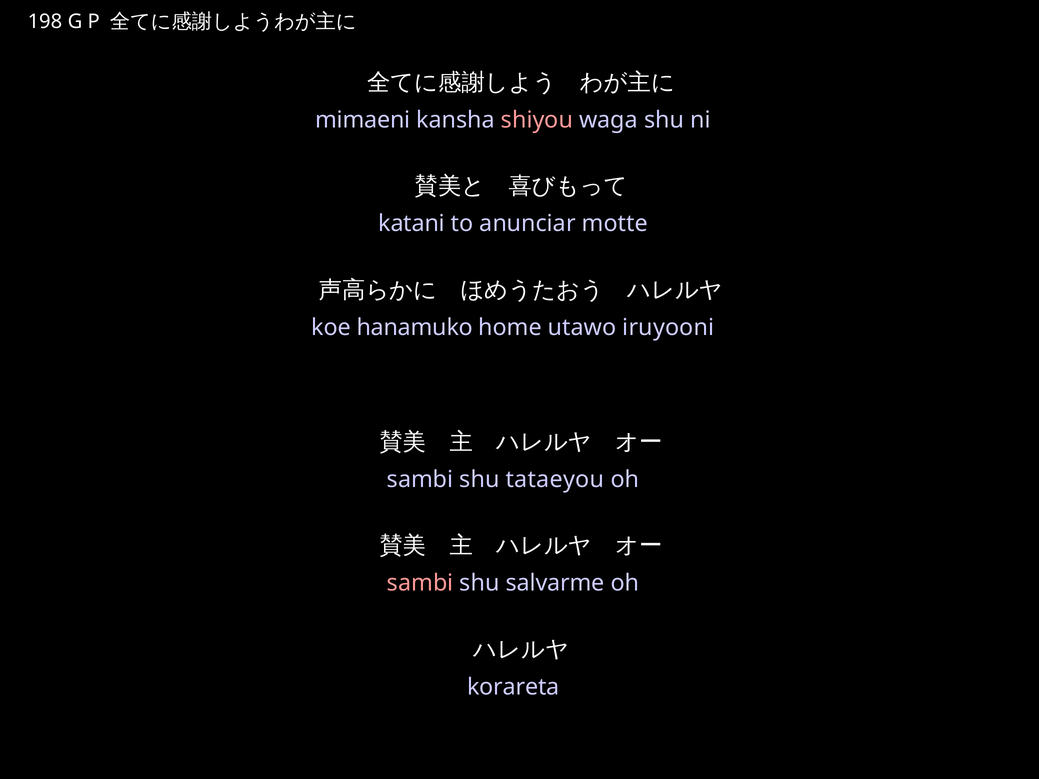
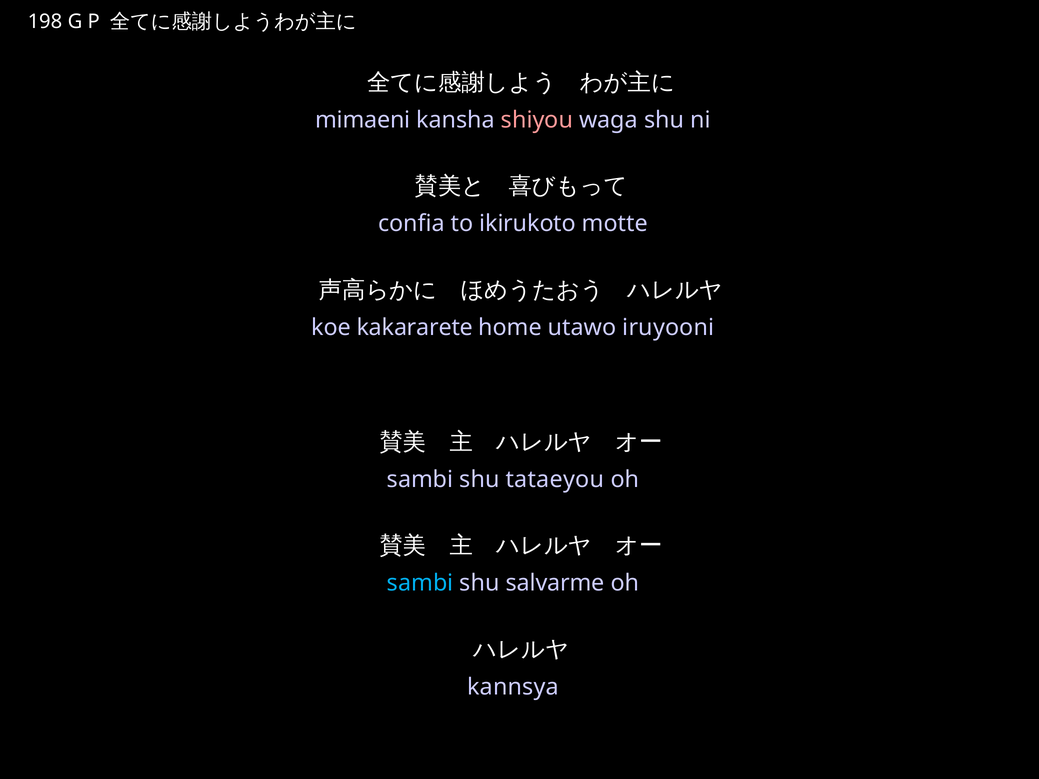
katani: katani -> confia (412, 224)
anunciar: anunciar -> ikirukoto (528, 224)
hanamuko: hanamuko -> kakararete (415, 327)
sambi colour: pink -> light blue (420, 583)
korareta: korareta -> kannsya (513, 687)
